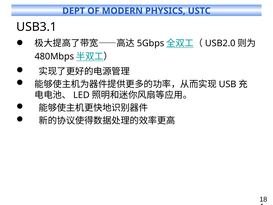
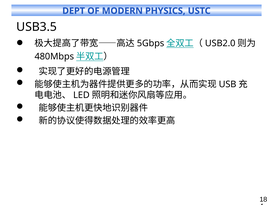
USB3.1: USB3.1 -> USB3.5 (37, 27)
